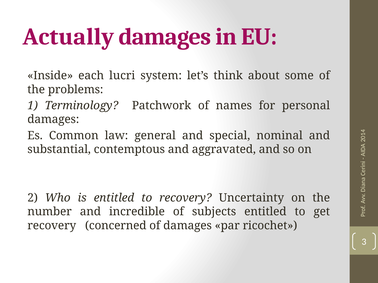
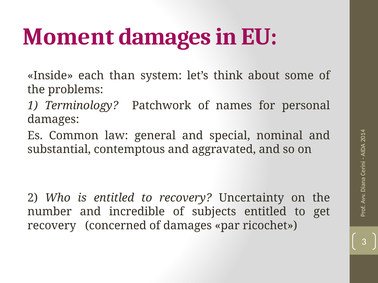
Actually: Actually -> Moment (68, 37)
lucri: lucri -> than (122, 76)
